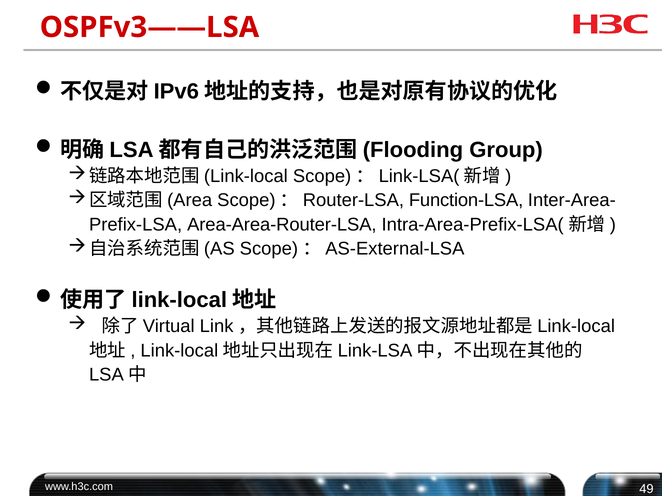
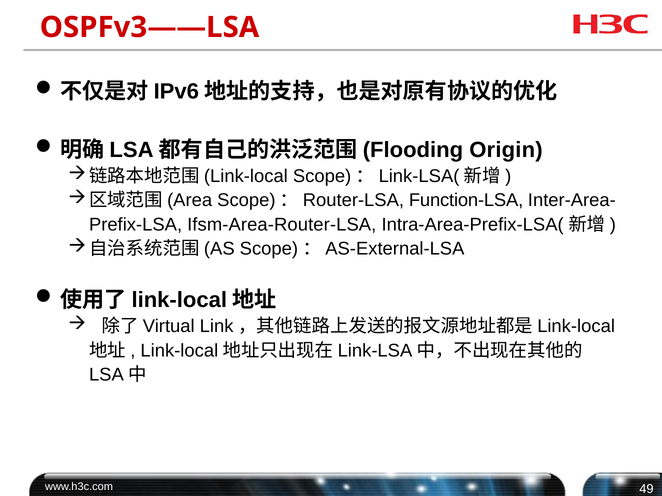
Group: Group -> Origin (506, 150)
Area-Area-Router-LSA: Area-Area-Router-LSA -> Ifsm-Area-Router-LSA (282, 225)
